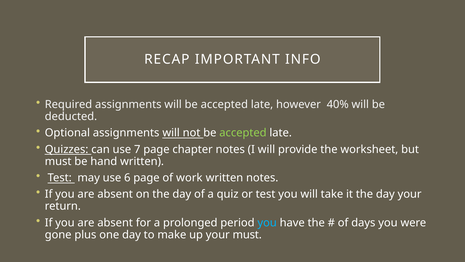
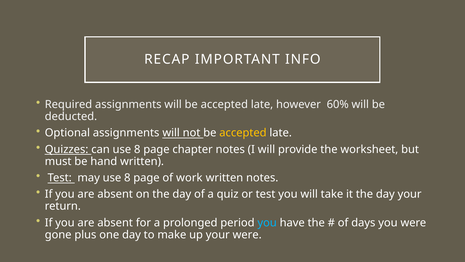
40%: 40% -> 60% (338, 104)
accepted colour: light green -> yellow (243, 133)
can use 7: 7 -> 8 (137, 149)
may use 6: 6 -> 8 (127, 178)
your must: must -> were (247, 234)
